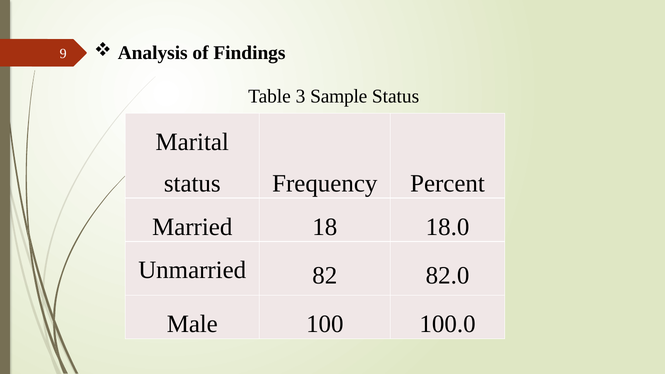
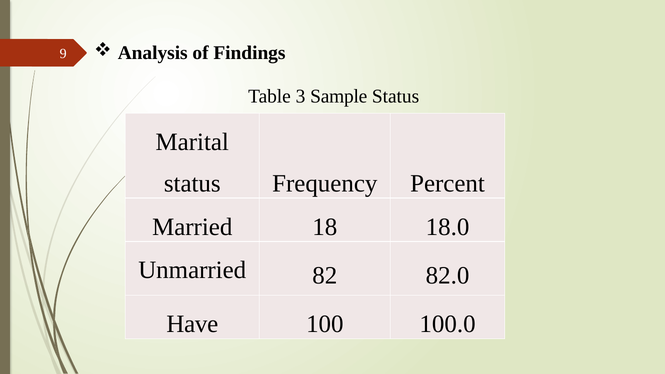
Male: Male -> Have (192, 324)
